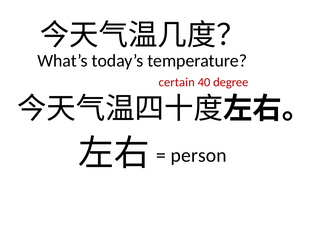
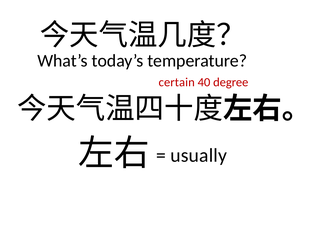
person: person -> usually (199, 155)
